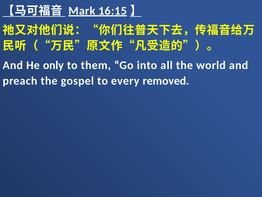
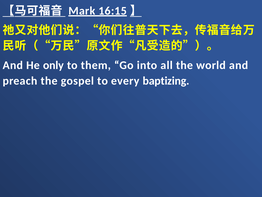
removed: removed -> baptizing (166, 81)
